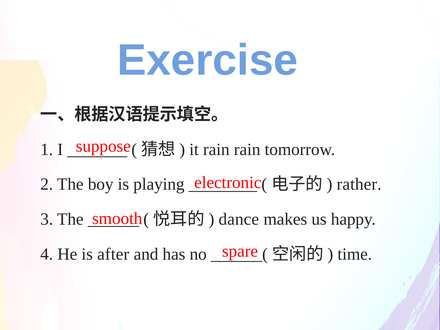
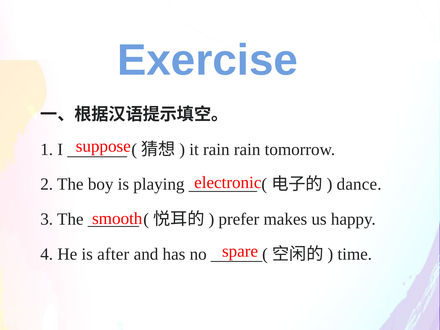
rather: rather -> dance (359, 184)
dance: dance -> prefer (239, 219)
